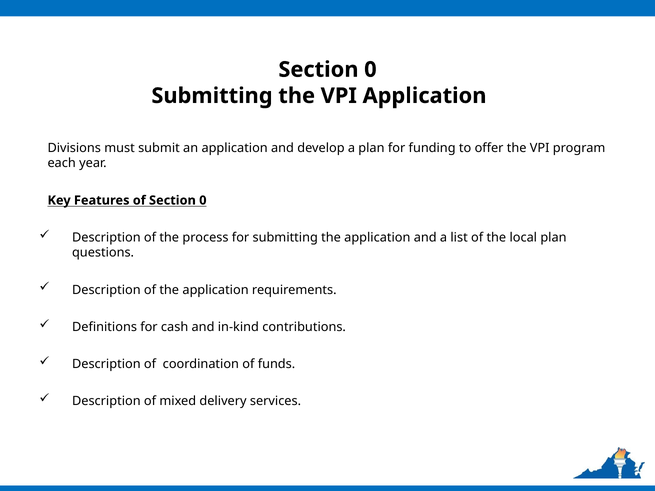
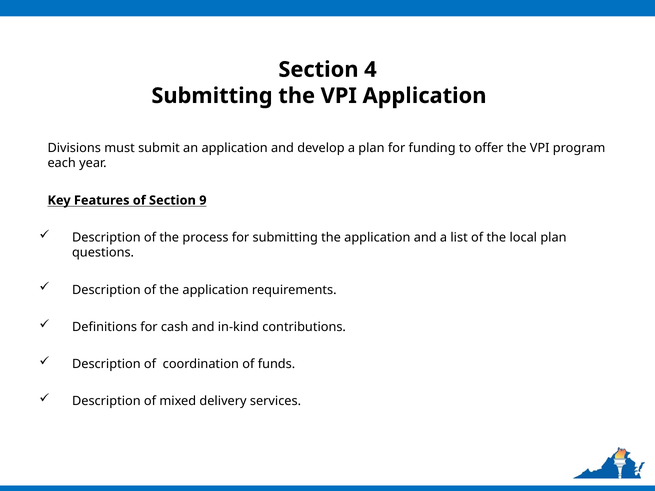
0: 0 -> 4 (370, 70)
of Section 0: 0 -> 9 (203, 200)
